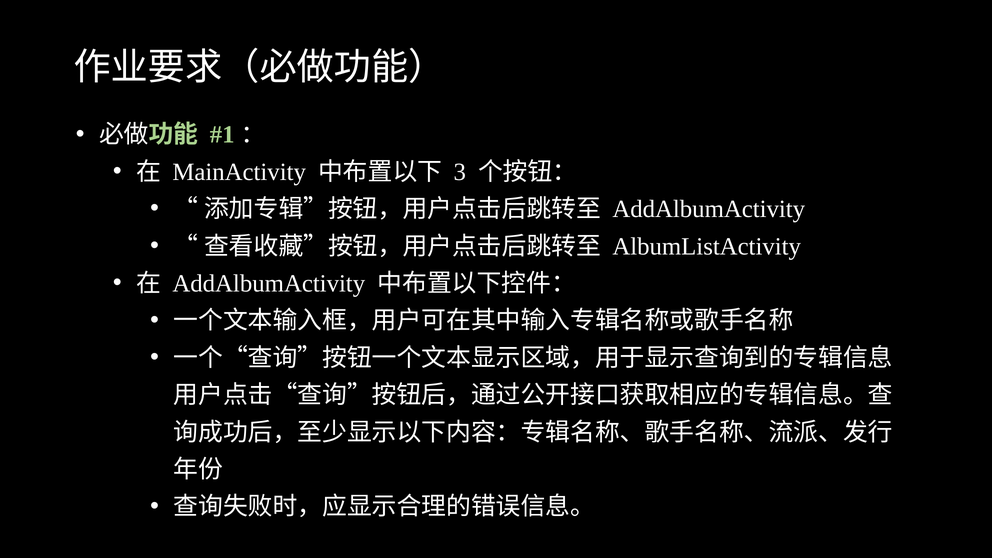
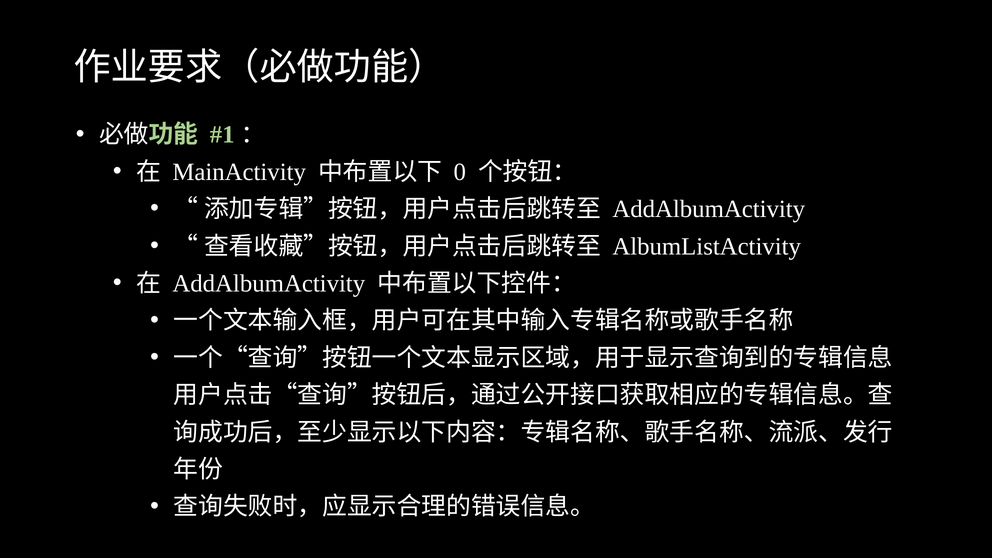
3: 3 -> 0 (460, 172)
